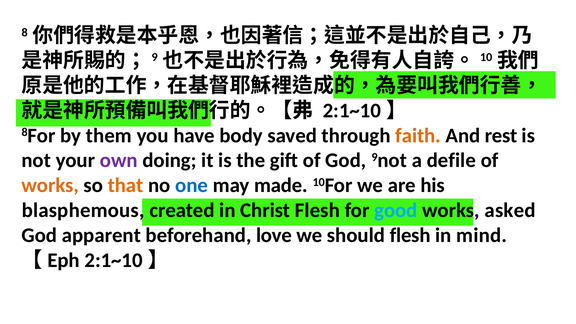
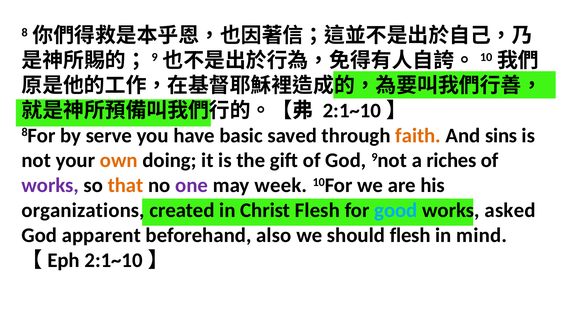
them: them -> serve (109, 136)
body: body -> basic (241, 136)
rest: rest -> sins (501, 136)
own colour: purple -> orange (119, 160)
defile: defile -> riches (451, 160)
works colour: orange -> purple (50, 185)
one colour: blue -> purple (192, 185)
made: made -> week (281, 185)
blasphemous: blasphemous -> organizations (83, 210)
love: love -> also (274, 235)
